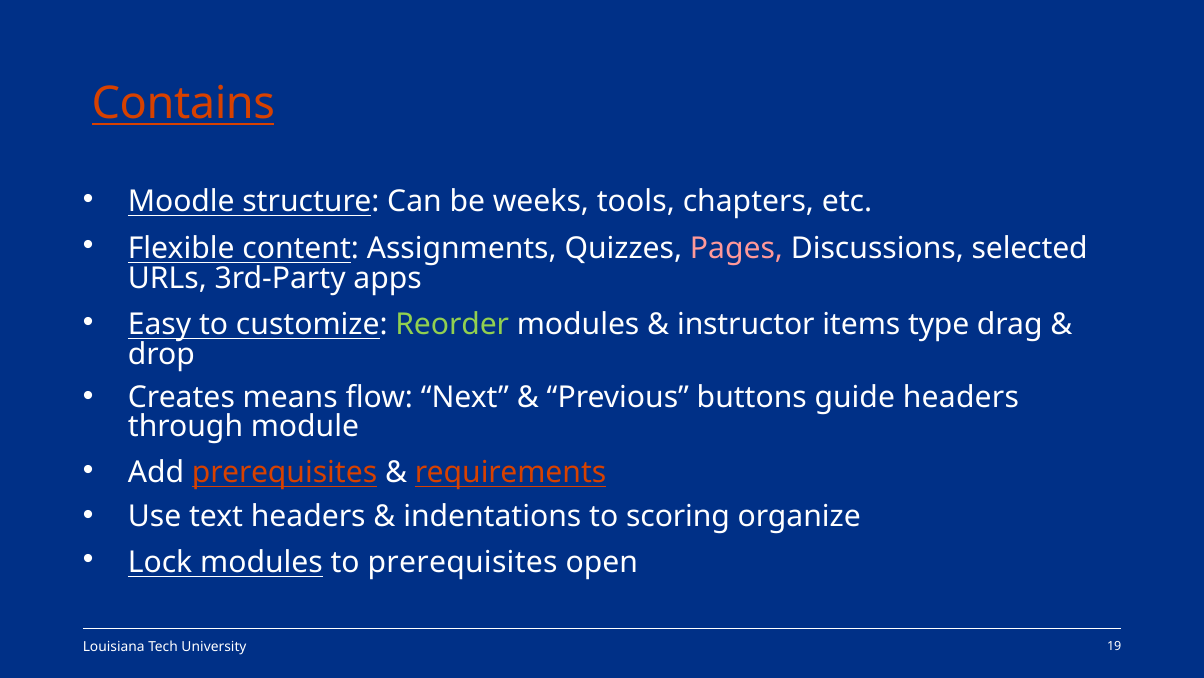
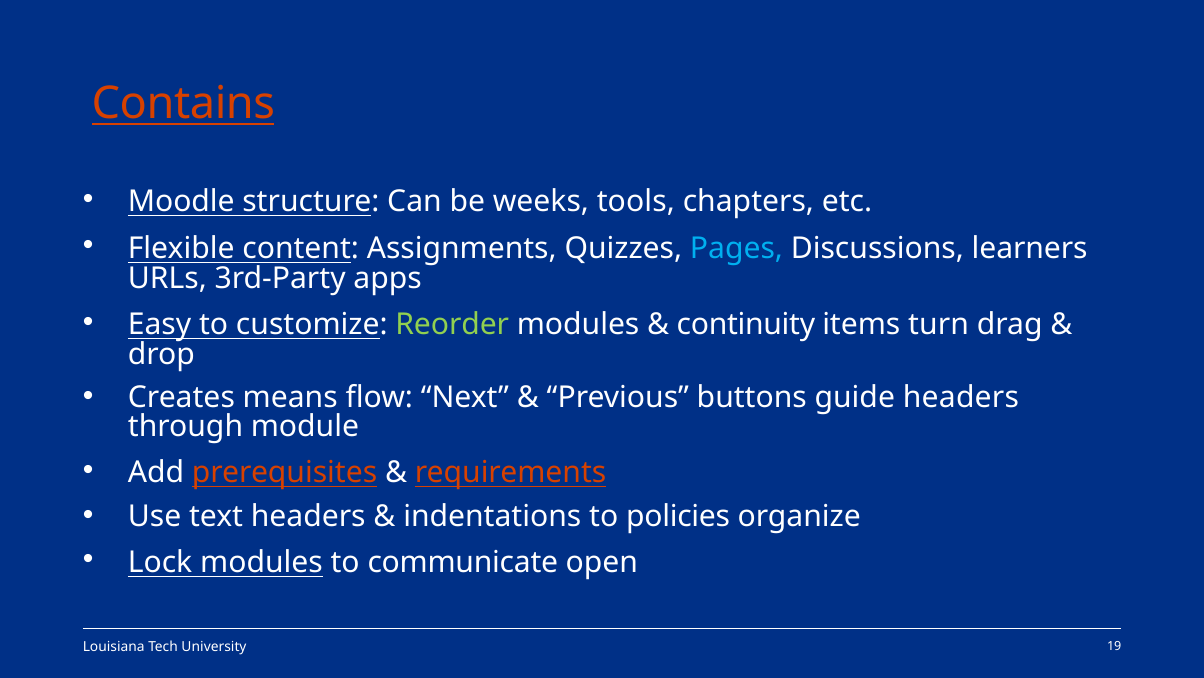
Pages colour: pink -> light blue (736, 248)
selected: selected -> learners (1030, 248)
instructor: instructor -> continuity (746, 324)
type: type -> turn (939, 324)
scoring: scoring -> policies (678, 516)
to prerequisites: prerequisites -> communicate (463, 562)
